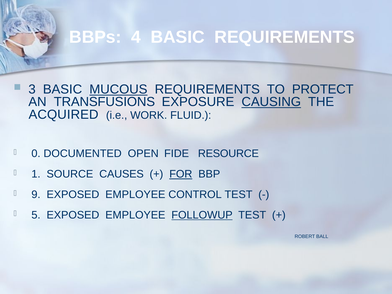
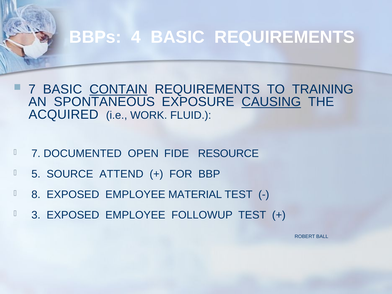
3: 3 -> 7 (32, 89)
MUCOUS: MUCOUS -> CONTAIN (118, 89)
PROTECT: PROTECT -> TRAINING (323, 89)
TRANSFUSIONS: TRANSFUSIONS -> SPONTANEOUS (104, 102)
0: 0 -> 7 (36, 154)
1: 1 -> 5 (36, 174)
CAUSES: CAUSES -> ATTEND (121, 174)
FOR underline: present -> none (181, 174)
9: 9 -> 8 (36, 195)
CONTROL: CONTROL -> MATERIAL (195, 195)
5: 5 -> 3 (36, 215)
FOLLOWUP underline: present -> none (202, 215)
